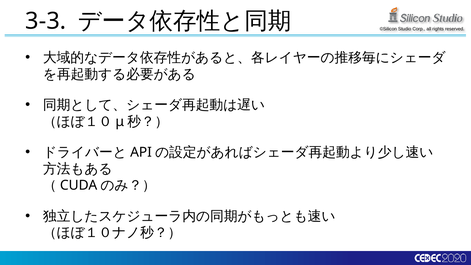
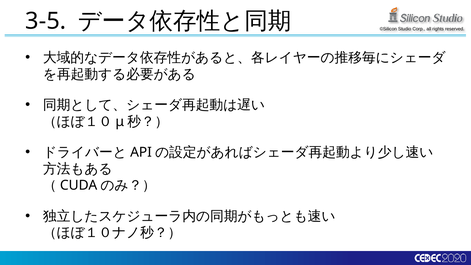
3-3: 3-3 -> 3-5 (46, 21)
